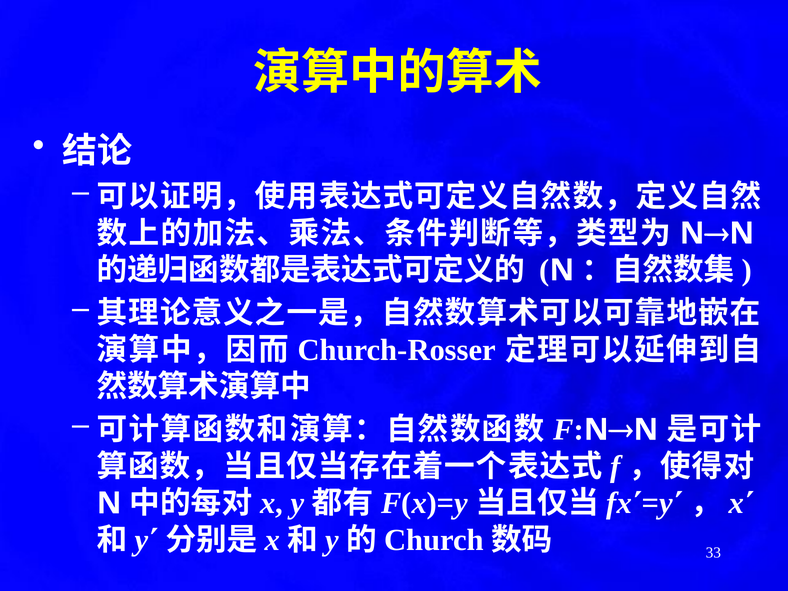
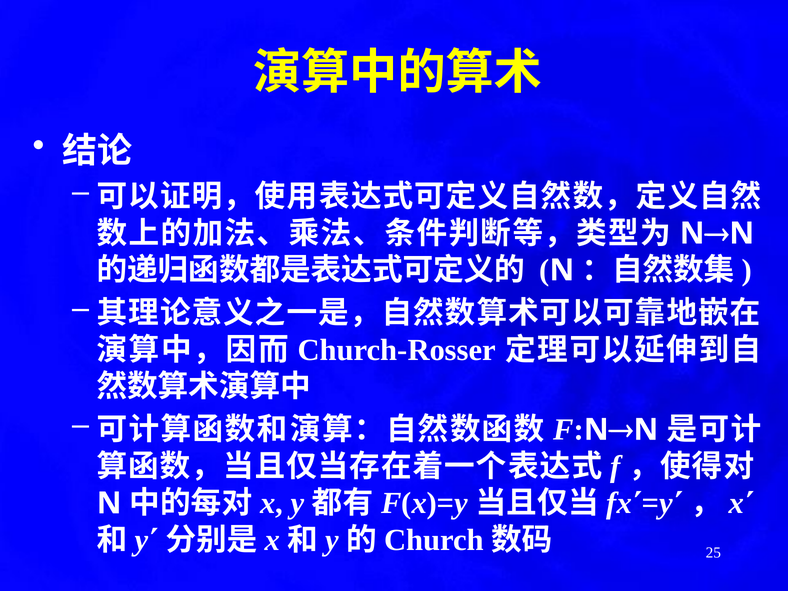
33: 33 -> 25 (713, 553)
